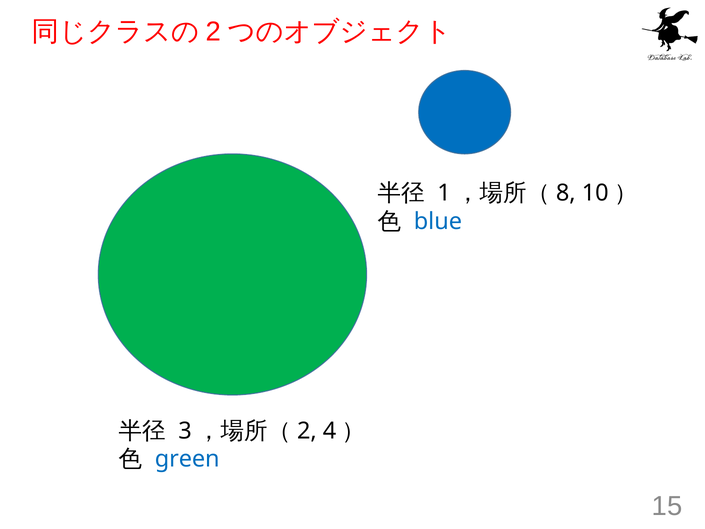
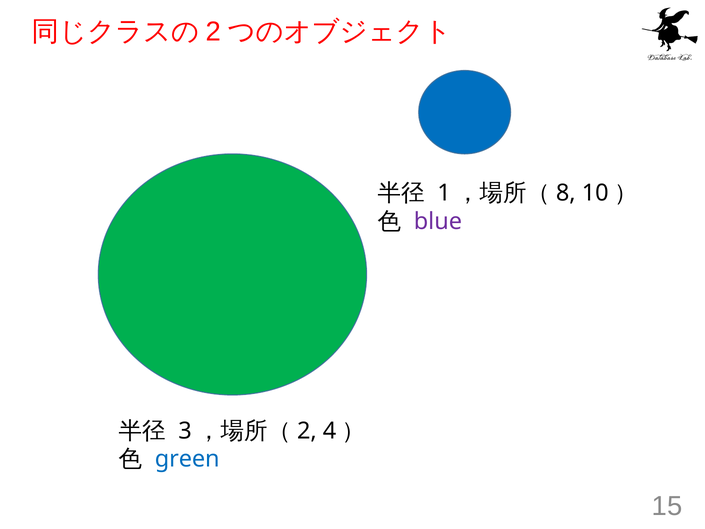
blue colour: blue -> purple (438, 221)
